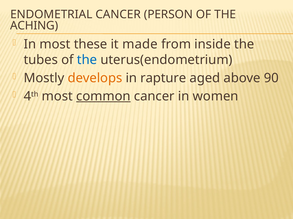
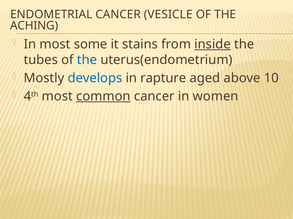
PERSON: PERSON -> VESICLE (168, 14)
these: these -> some (91, 44)
made: made -> stains (140, 44)
inside underline: none -> present (213, 44)
develops colour: orange -> blue (95, 78)
90: 90 -> 10 (271, 78)
